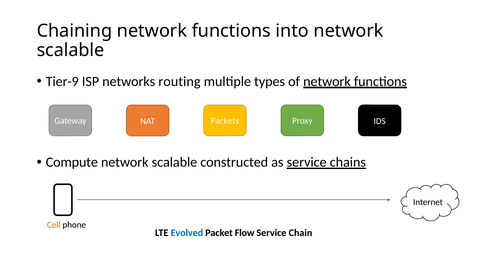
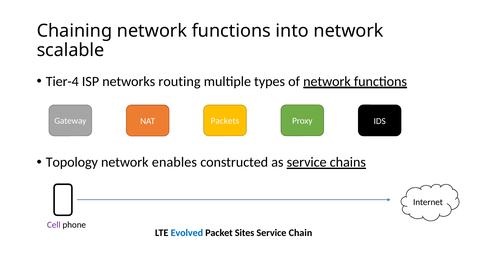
Tier-9: Tier-9 -> Tier-4 (62, 81)
Compute: Compute -> Topology (72, 162)
scalable: scalable -> enables (174, 162)
Cell colour: orange -> purple (54, 225)
Flow: Flow -> Sites (245, 233)
